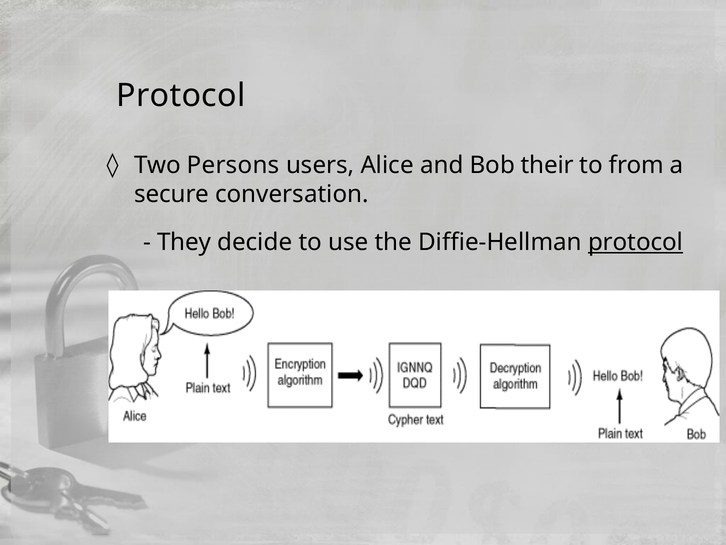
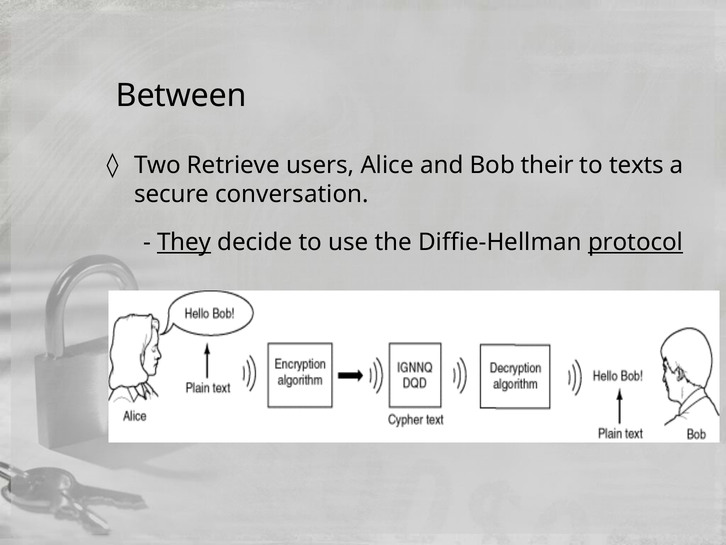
Protocol: Protocol -> Between (181, 95)
Persons: Persons -> Retrieve (233, 165)
from: from -> texts (636, 165)
They underline: none -> present (184, 242)
